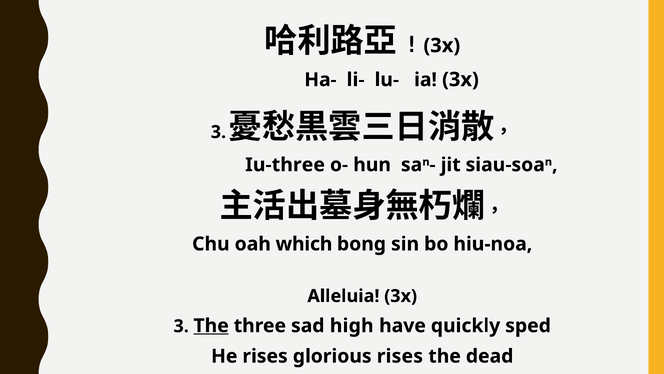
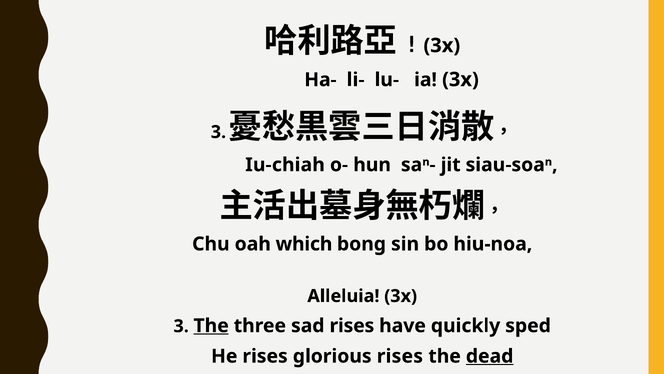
Iu-three: Iu-three -> Iu-chiah (285, 165)
sad high: high -> rises (352, 325)
dead underline: none -> present (490, 356)
